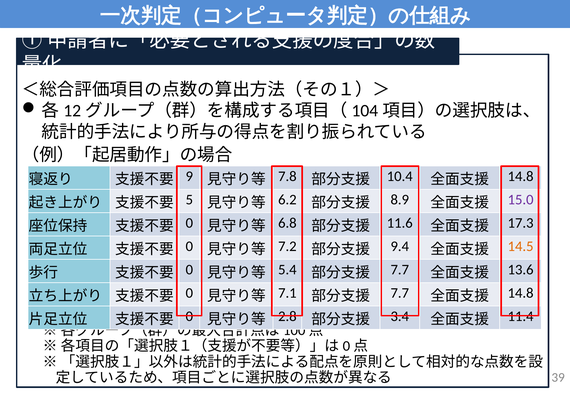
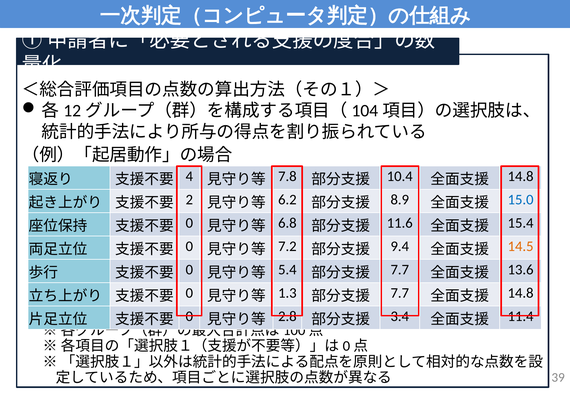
9: 9 -> 4 (189, 176)
5: 5 -> 2 (189, 199)
15.0 colour: purple -> blue (521, 199)
17.3: 17.3 -> 15.4 (521, 223)
7.1: 7.1 -> 1.3 (287, 293)
